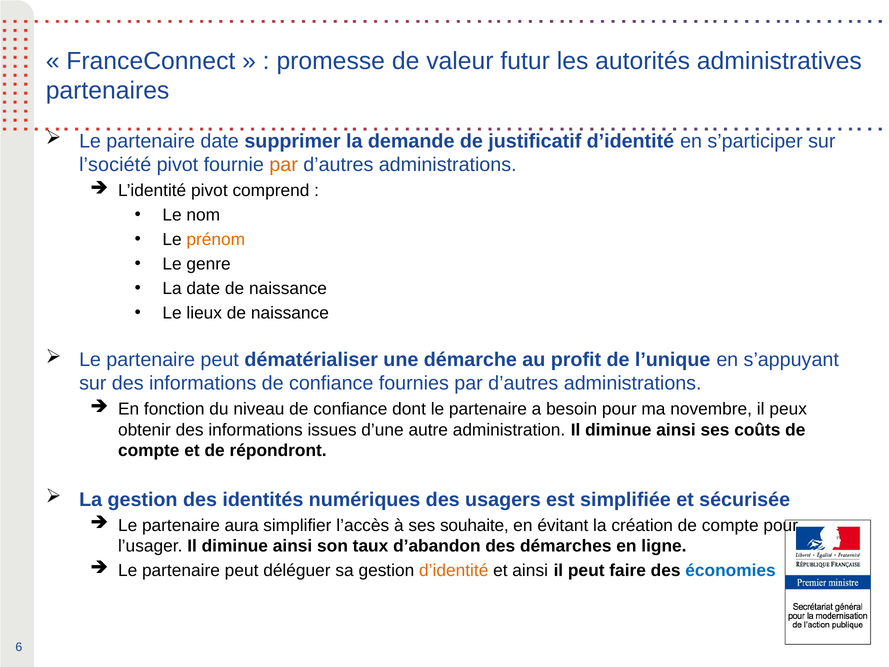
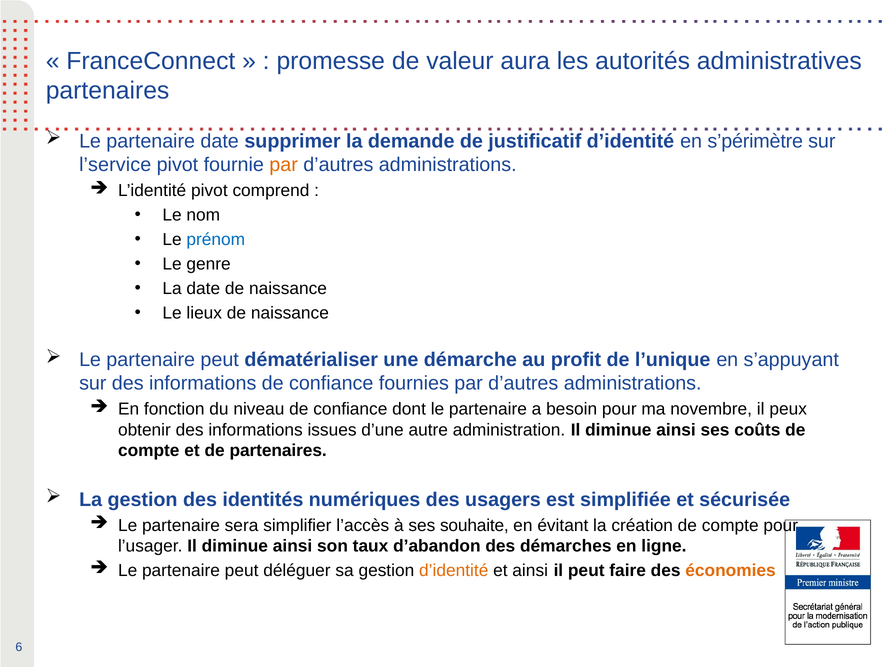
futur: futur -> aura (525, 61)
s’participer: s’participer -> s’périmètre (755, 141)
l’société: l’société -> l’service (115, 165)
prénom colour: orange -> blue (216, 240)
de répondront: répondront -> partenaires (278, 451)
aura: aura -> sera (242, 525)
économies colour: blue -> orange (731, 570)
